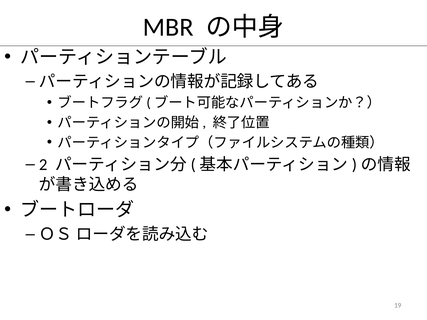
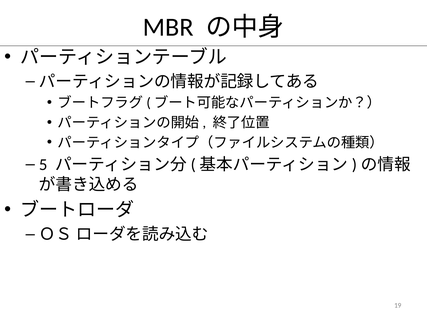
2: 2 -> 5 (43, 165)
